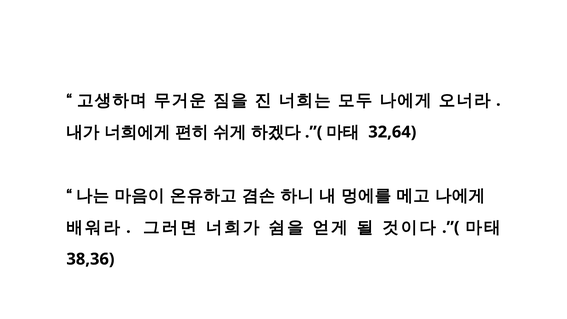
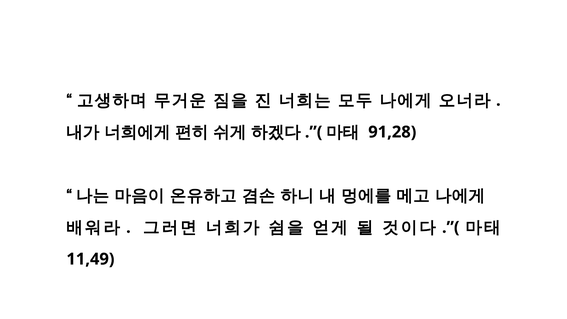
32,64: 32,64 -> 91,28 (392, 132)
38,36: 38,36 -> 11,49 (90, 259)
